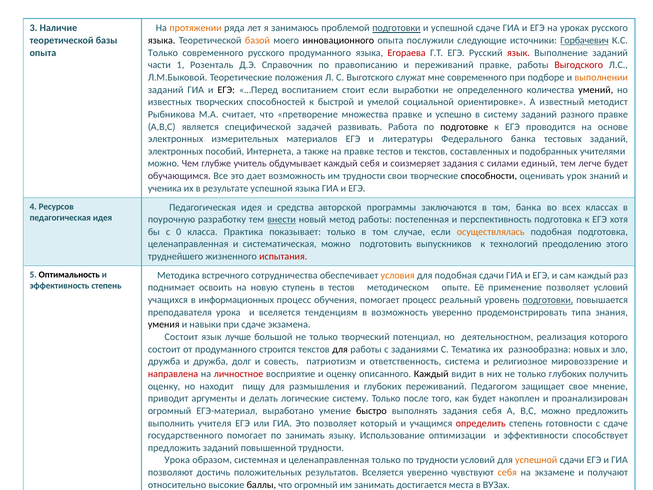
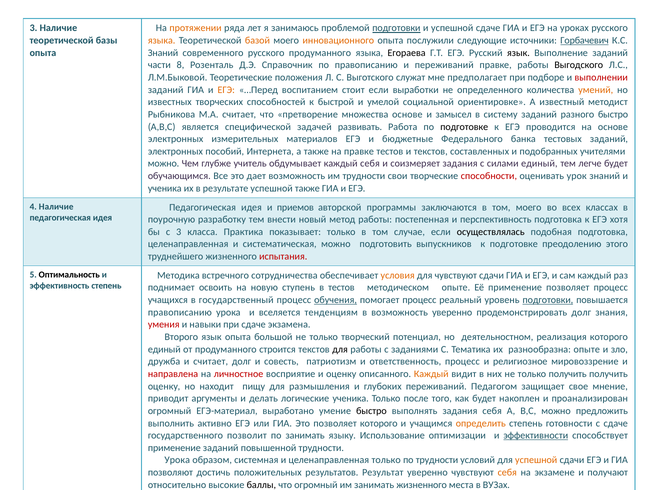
языка colour: black -> orange (162, 40)
инновационного colour: black -> orange (338, 40)
Только: Только -> Знаний (163, 53)
Егораева colour: red -> black (407, 53)
язык colour: red -> black (518, 53)
1: 1 -> 8 (180, 65)
Выгодского colour: red -> black (579, 65)
мне современного: современного -> предполагает (477, 77)
выполнении colour: orange -> red (601, 77)
ЕГЭ colour: black -> orange (226, 90)
умений colour: black -> orange (596, 90)
множества правке: правке -> основе (407, 114)
успешно: успешно -> замысел (454, 114)
разного правке: правке -> быстро (613, 114)
литературы: литературы -> бюджетные (408, 139)
способности colour: black -> red (489, 176)
успешной языка: языка -> также (307, 188)
4 Ресурсов: Ресурсов -> Наличие (56, 206)
средства: средства -> приемов (295, 207)
том банка: банка -> моего (529, 207)
внести underline: present -> none (282, 219)
с 0: 0 -> 3 (179, 232)
осуществлялась colour: orange -> black (491, 232)
к технологий: технологий -> подготовке (514, 244)
для подобная: подобная -> чувствуют (456, 275)
позволяет условий: условий -> процесс (611, 288)
информационных: информационных -> государственный (236, 300)
обучения underline: none -> present (336, 300)
преподавателя: преподавателя -> правописанию (180, 312)
продемонстрировать типа: типа -> долг (581, 312)
умения colour: black -> red (164, 324)
Состоит: Состоит -> Второго (181, 337)
язык лучше: лучше -> опыта (238, 337)
состоит: состоит -> единый (164, 349)
разнообразна новых: новых -> опыте (587, 349)
и дружба: дружба -> считает (211, 361)
ответственность система: система -> процесс (462, 361)
Каждый colour: black -> orange (431, 374)
только глубоких: глубоких -> получить (568, 374)
логические систему: систему -> ученика (351, 398)
учителя: учителя -> активно (215, 423)
позволяет который: который -> которого (379, 423)
определить colour: red -> orange (481, 423)
государственного помогает: помогает -> позволит (247, 435)
эффективности underline: none -> present (536, 435)
предложить: предложить -> применение (174, 448)
результатов Вселяется: Вселяется -> Результат (383, 472)
занимать достигается: достигается -> жизненного (422, 485)
